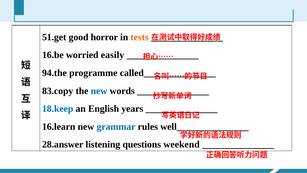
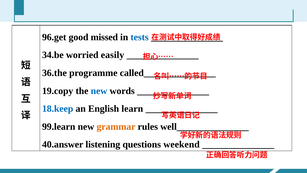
51.get: 51.get -> 96.get (54, 37)
horror: horror -> missed (104, 37)
tests colour: orange -> blue (140, 37)
16.be: 16.be -> 34.be (53, 55)
94.the: 94.the -> 36.the (54, 73)
83.copy: 83.copy -> 19.copy (58, 91)
years: years -> learn (132, 109)
16.learn: 16.learn -> 99.learn (59, 126)
grammar colour: blue -> orange (116, 126)
28.answer: 28.answer -> 40.answer (63, 144)
